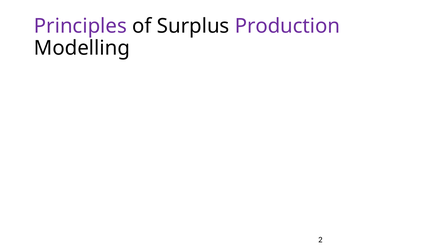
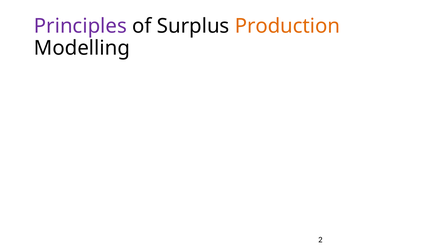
Production colour: purple -> orange (287, 26)
